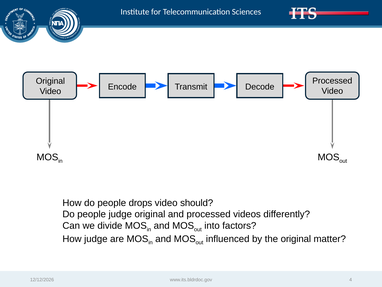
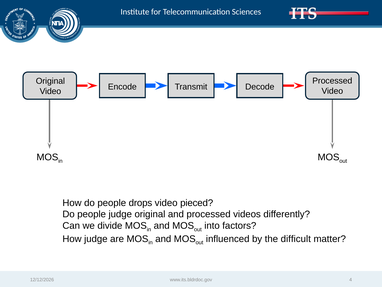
should: should -> pieced (197, 202)
the original: original -> difficult (296, 238)
